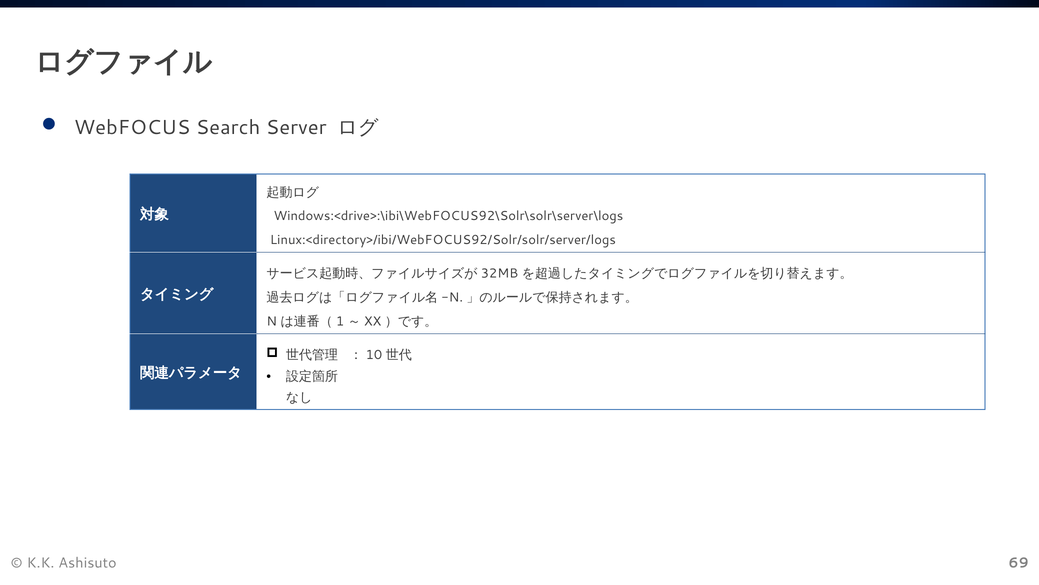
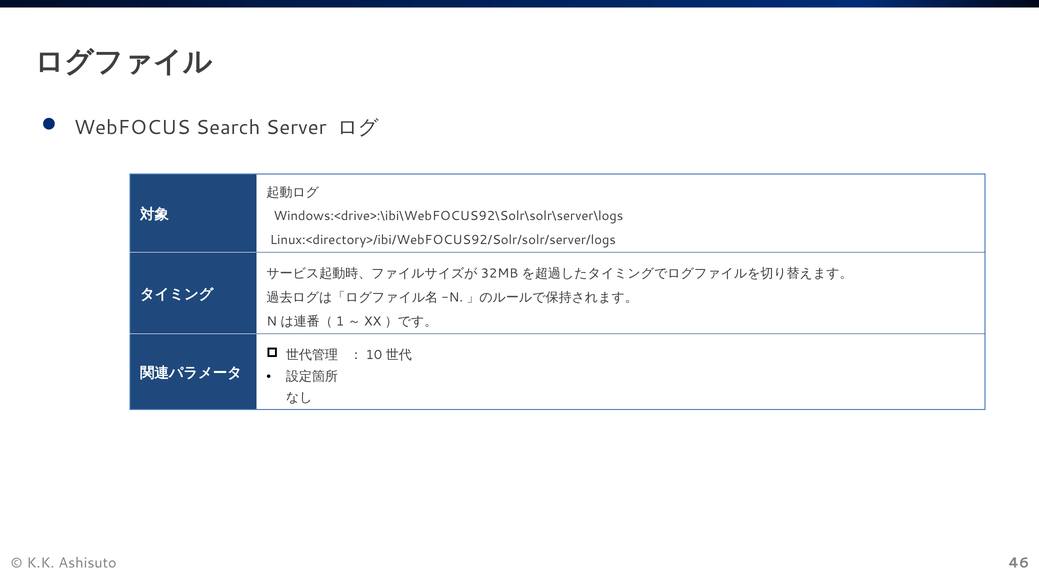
69: 69 -> 46 (1019, 562)
